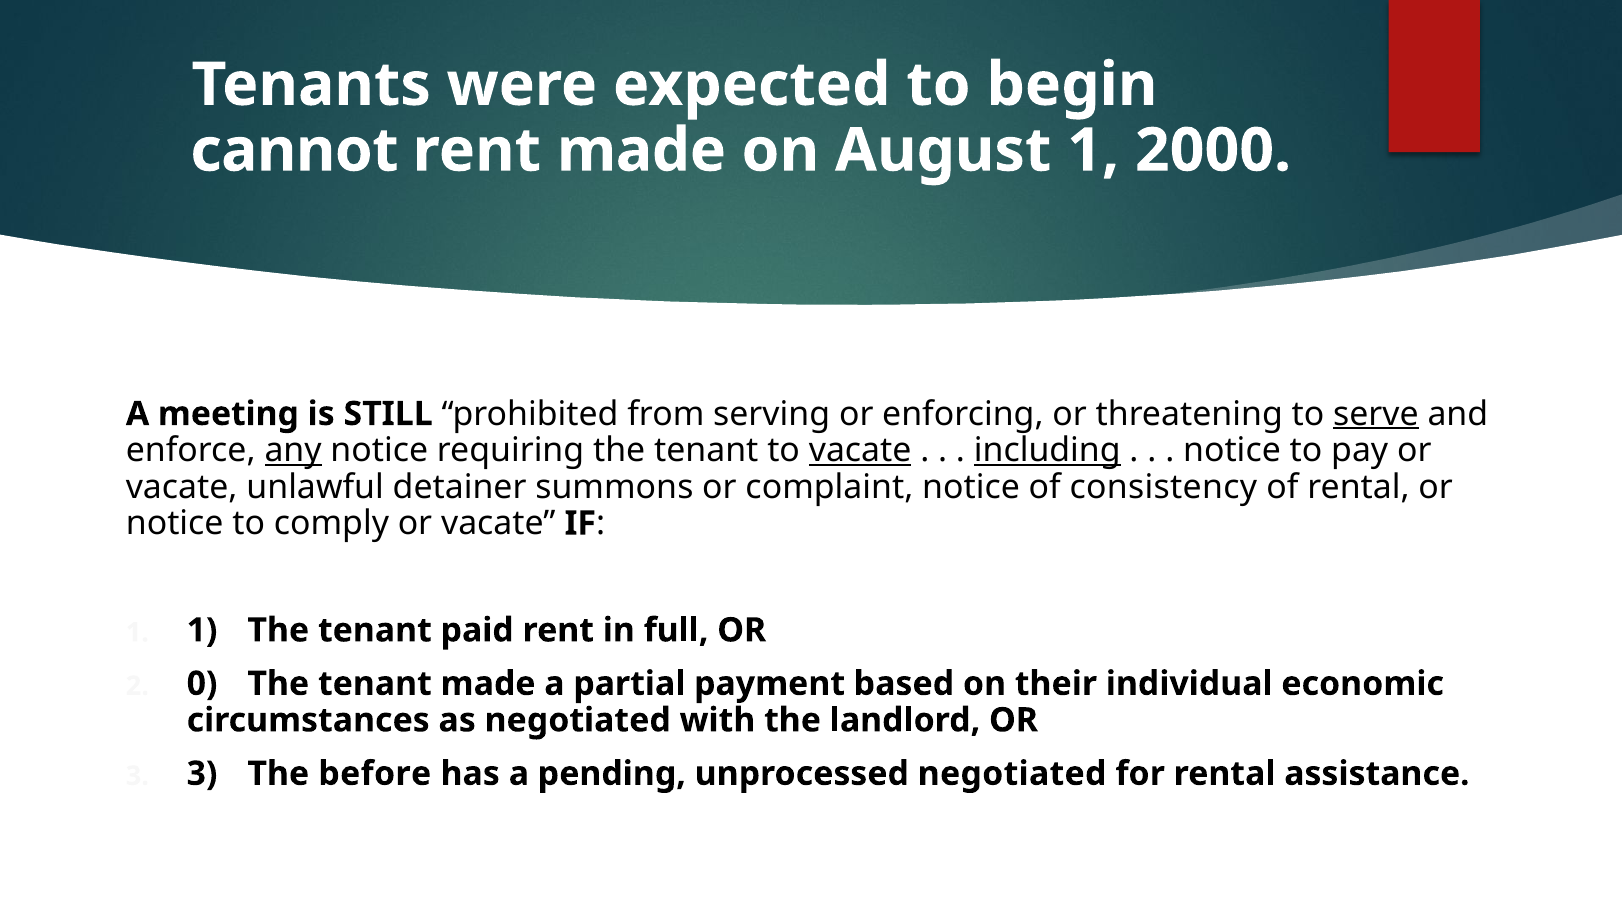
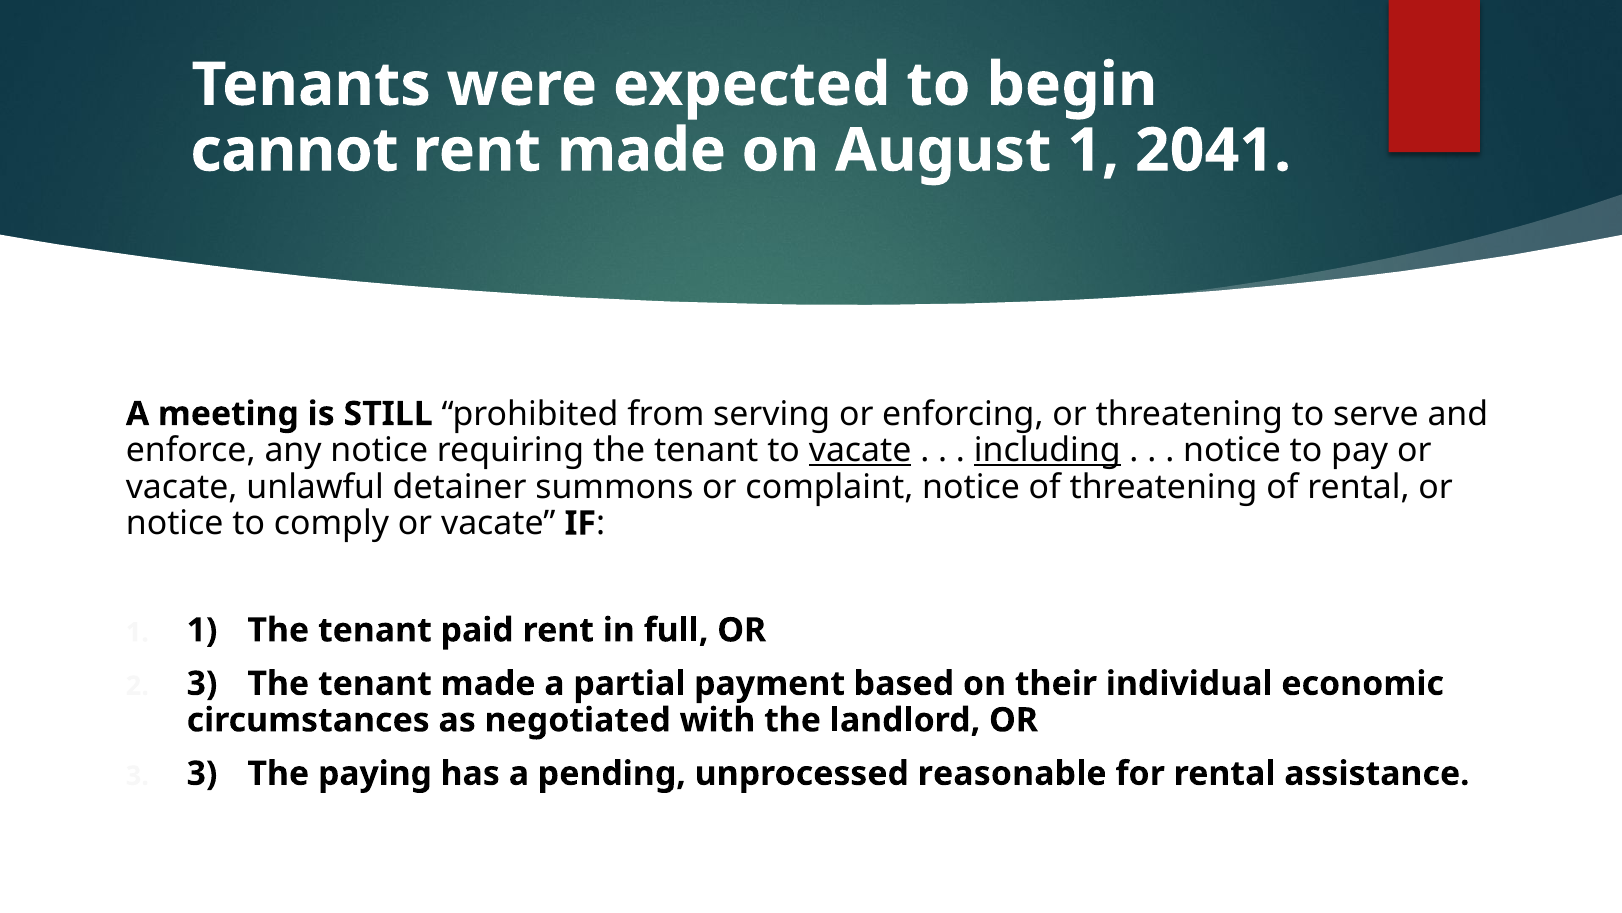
2000: 2000 -> 2041 (1213, 151)
serve underline: present -> none (1376, 414)
any underline: present -> none (293, 450)
of consistency: consistency -> threatening (1163, 487)
2 0: 0 -> 3 (202, 683)
before: before -> paying (375, 773)
unprocessed negotiated: negotiated -> reasonable (1012, 773)
